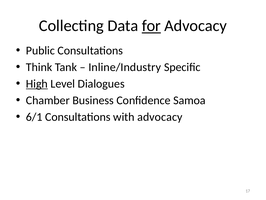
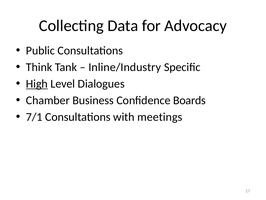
for underline: present -> none (151, 26)
Samoa: Samoa -> Boards (189, 100)
6/1: 6/1 -> 7/1 (34, 117)
with advocacy: advocacy -> meetings (160, 117)
